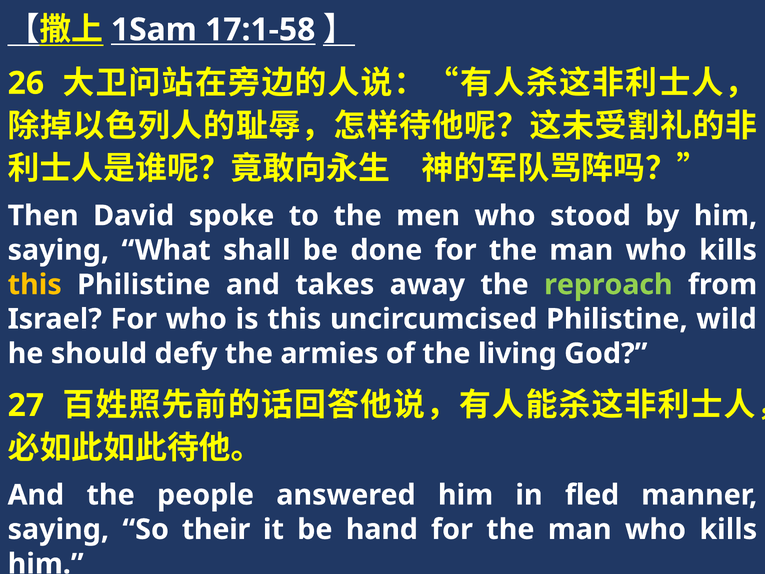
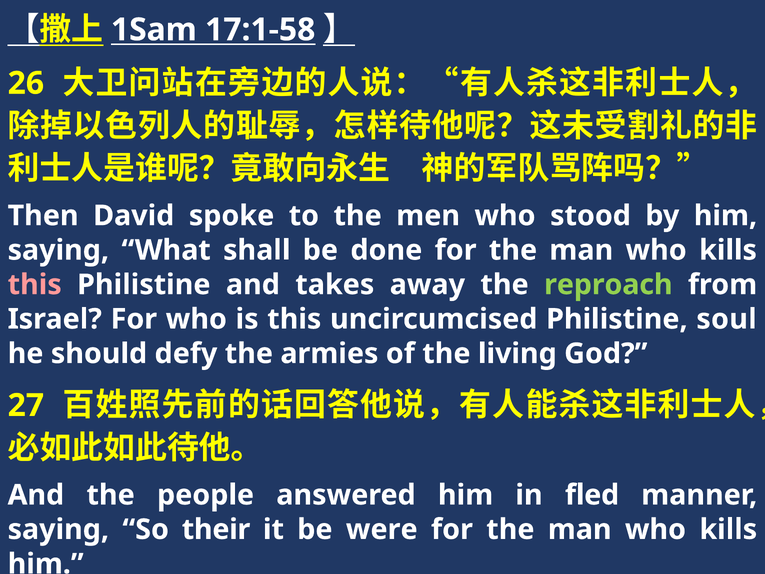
this colour: yellow -> pink (35, 285)
wild: wild -> soul (727, 319)
hand: hand -> were (382, 529)
